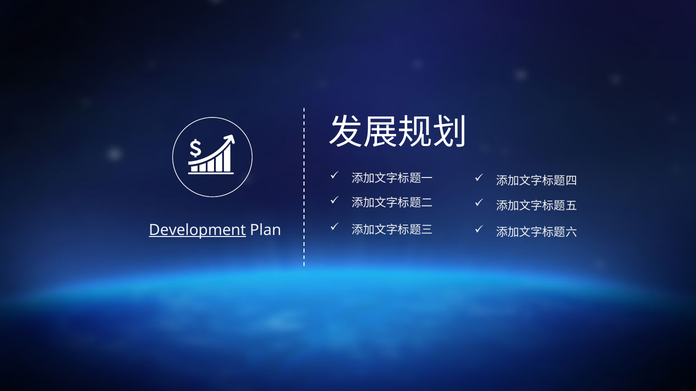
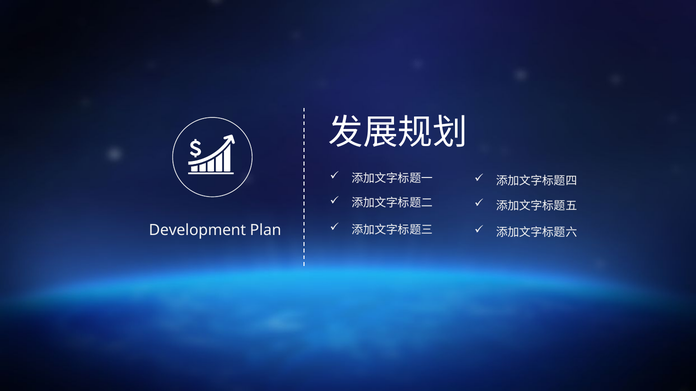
Development underline: present -> none (197, 230)
